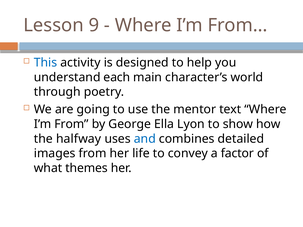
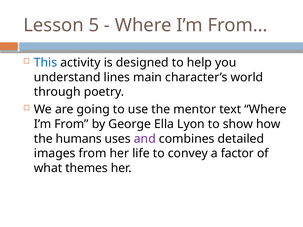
9: 9 -> 5 (94, 25)
each: each -> lines (117, 77)
halfway: halfway -> humans (79, 139)
and colour: blue -> purple (145, 139)
